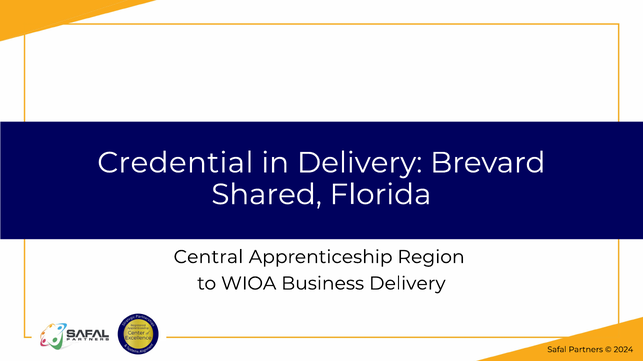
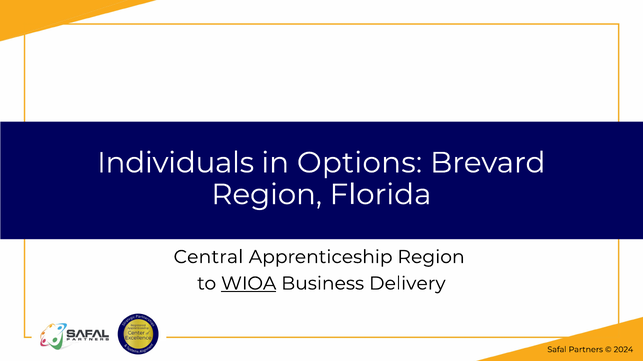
Credential: Credential -> Individuals (176, 163)
in Delivery: Delivery -> Options (360, 163)
Shared: Shared -> Region (267, 195)
WIOA underline: none -> present (249, 284)
